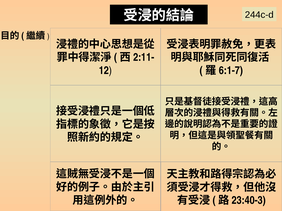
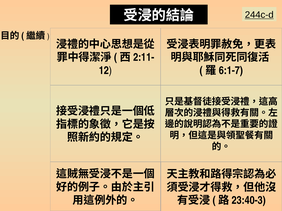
244c-d underline: none -> present (259, 15)
